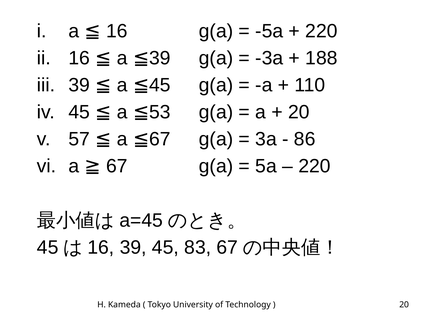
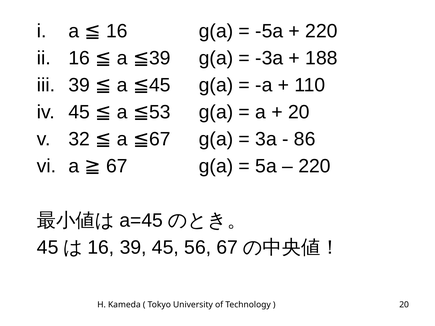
57: 57 -> 32 (79, 139)
83: 83 -> 56 (198, 248)
